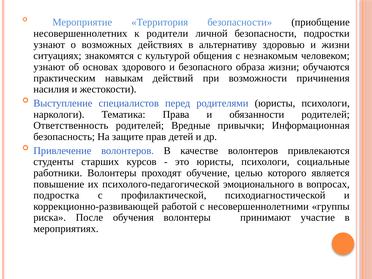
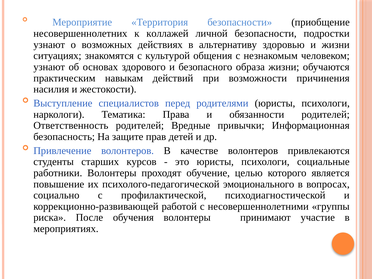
родители: родители -> коллажей (167, 33)
подростка: подростка -> социально (56, 195)
